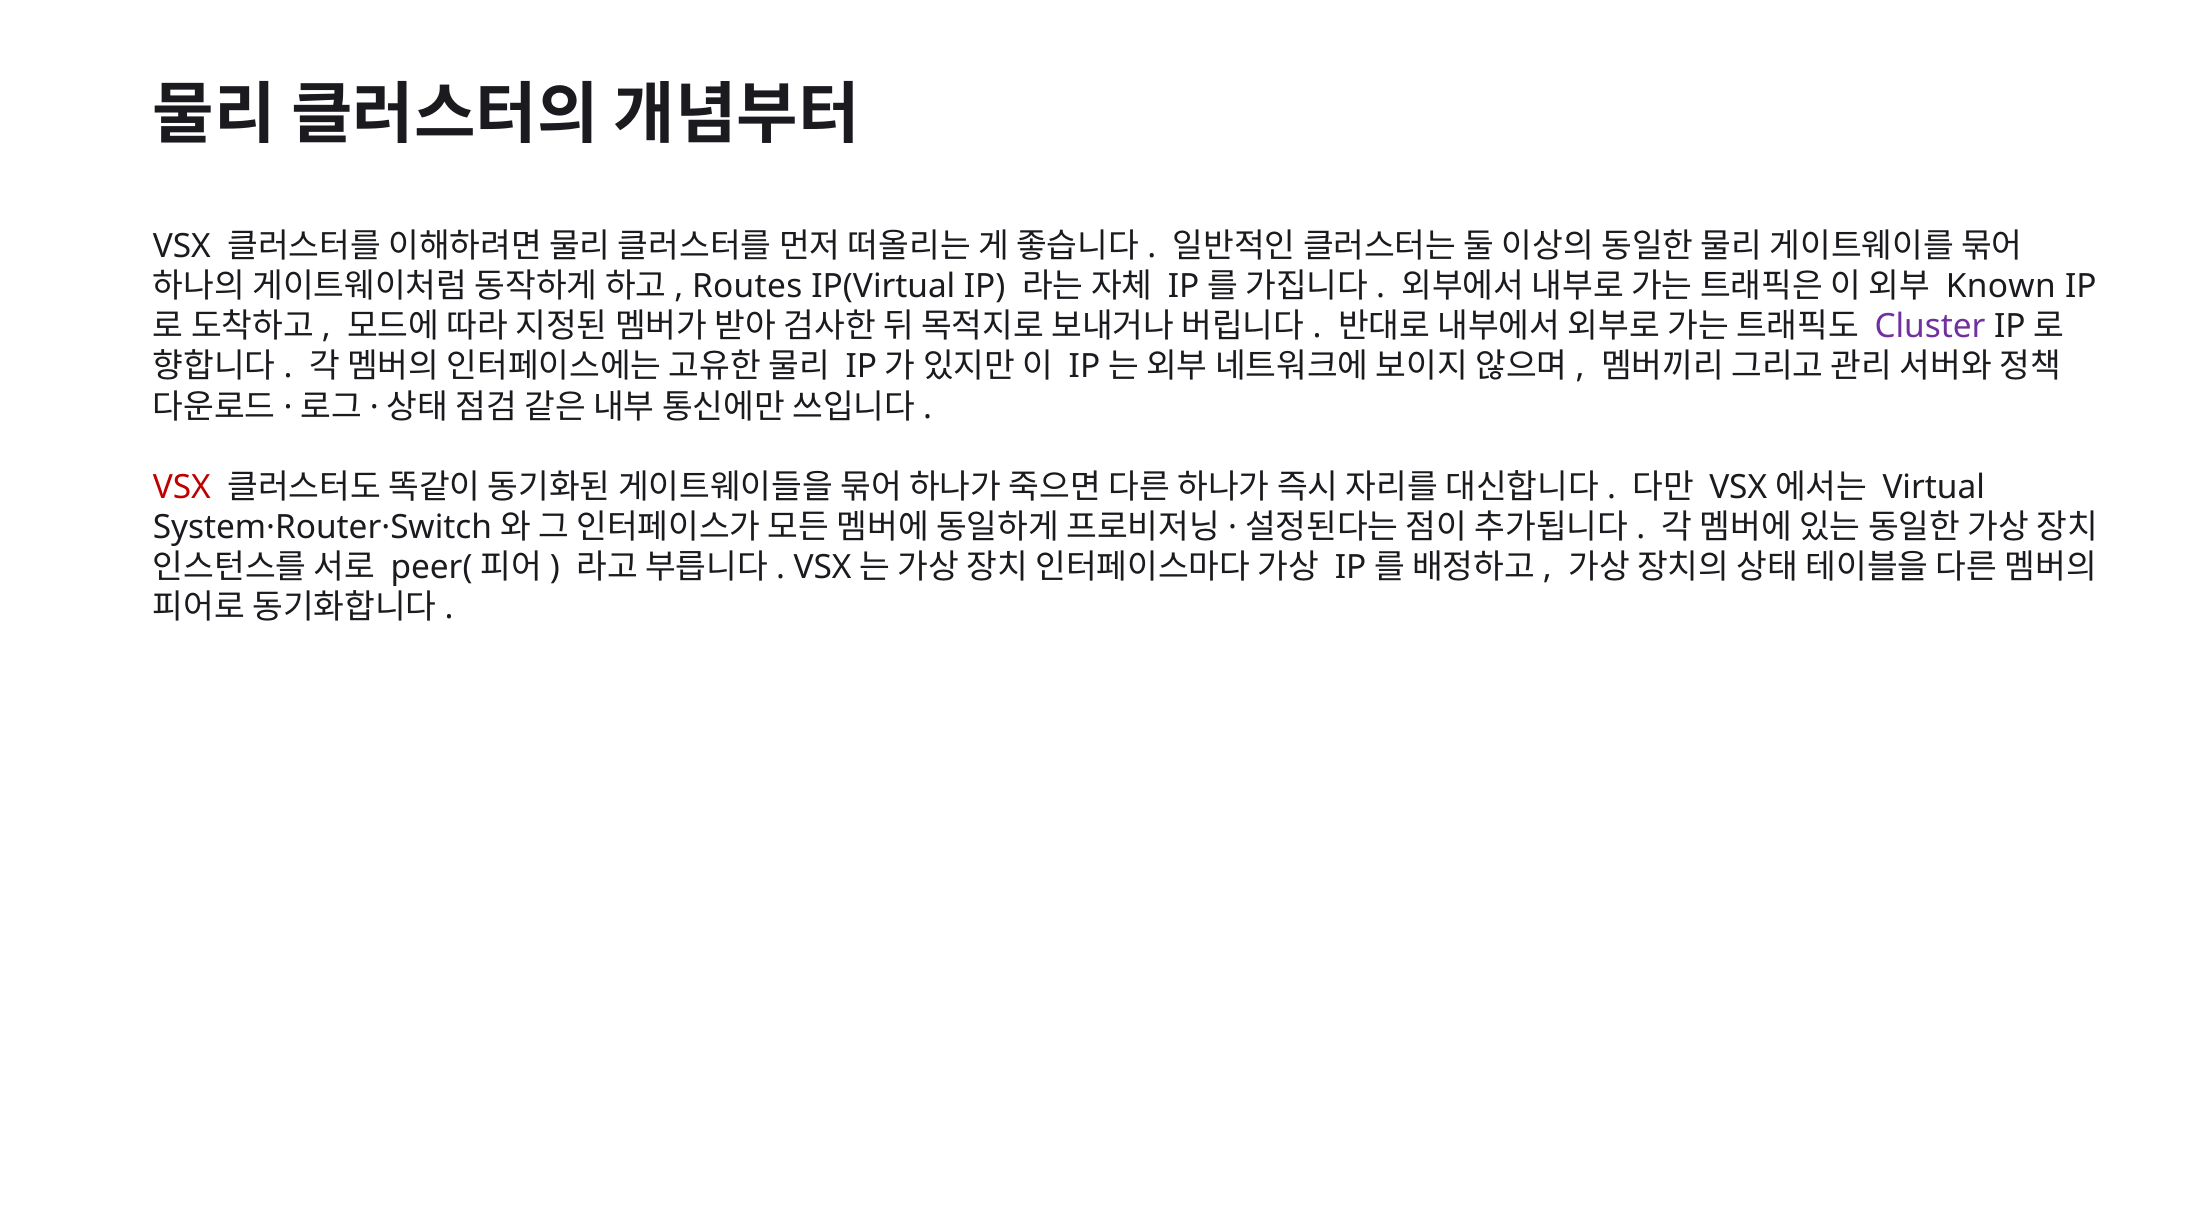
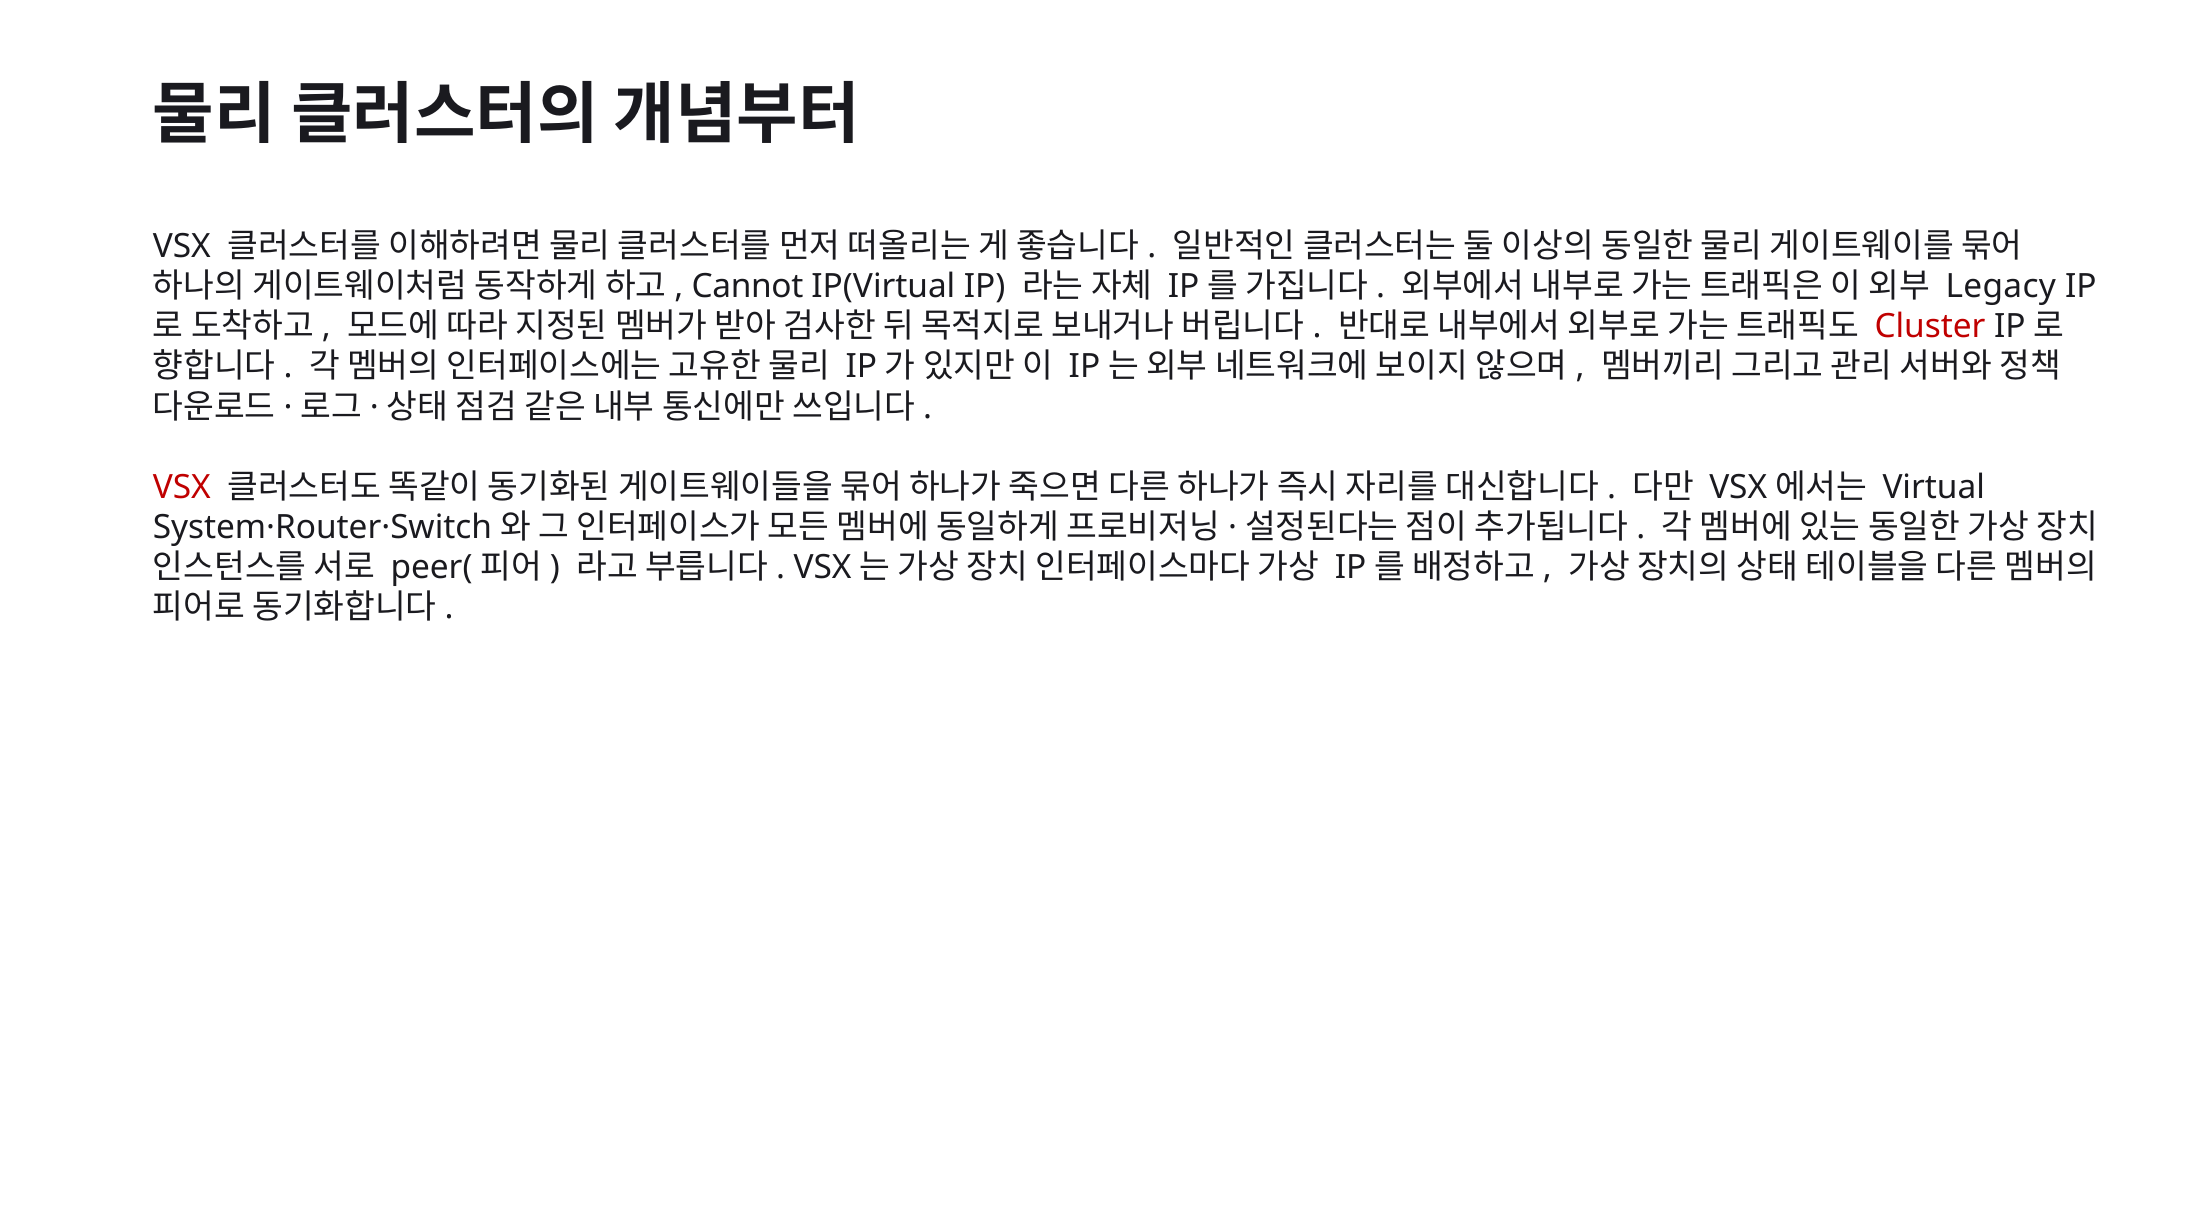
Routes: Routes -> Cannot (748, 287)
Known: Known -> Legacy (2001, 287)
Cluster colour: purple -> red (1930, 327)
